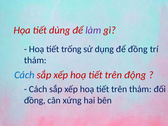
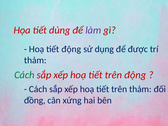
tiết trống: trống -> động (71, 49)
để đồng: đồng -> được (138, 49)
Cách colour: blue -> green (24, 75)
